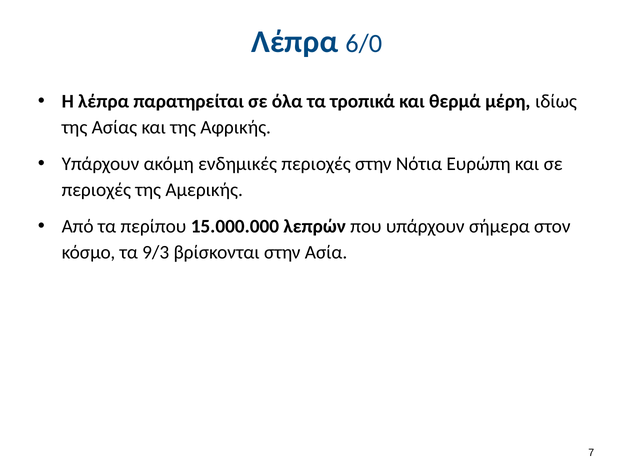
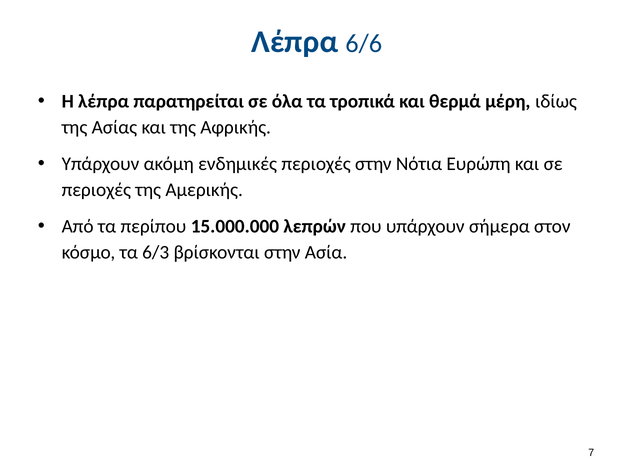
6/0: 6/0 -> 6/6 (364, 43)
9/3: 9/3 -> 6/3 (156, 252)
